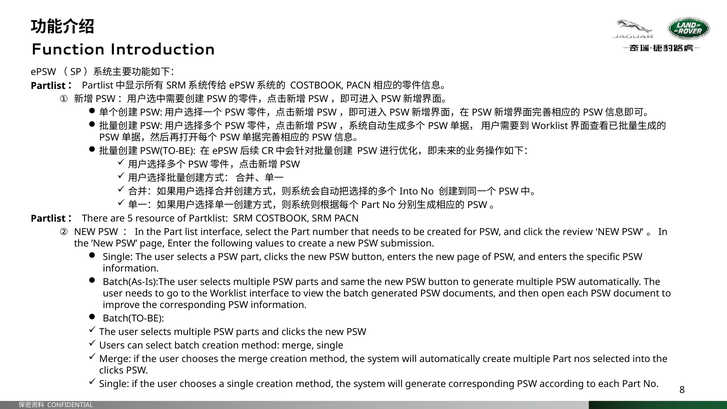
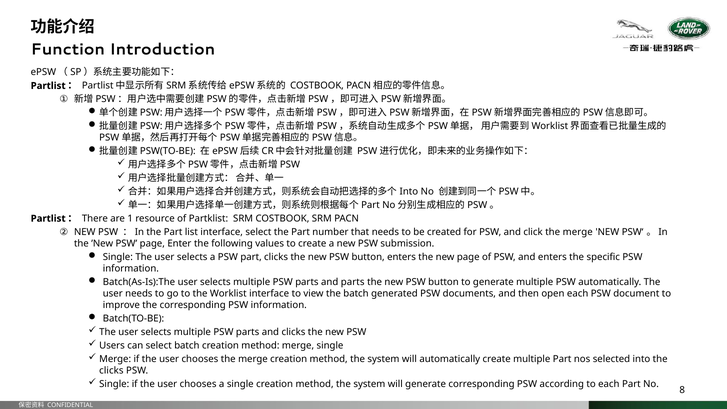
5: 5 -> 1 (130, 219)
click the review: review -> merge (578, 232)
and same: same -> parts (353, 282)
